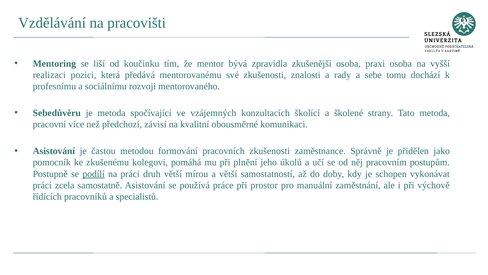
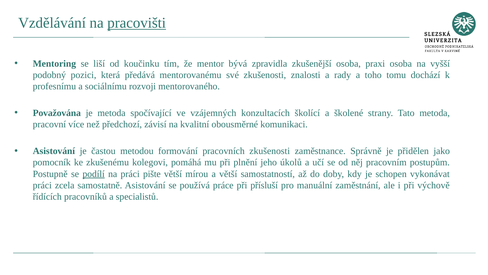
pracovišti underline: none -> present (137, 23)
realizaci: realizaci -> podobný (49, 75)
sebe: sebe -> toho (373, 75)
Sebedůvěru: Sebedůvěru -> Považována (57, 113)
druh: druh -> pište (152, 174)
prostor: prostor -> přísluší (264, 185)
